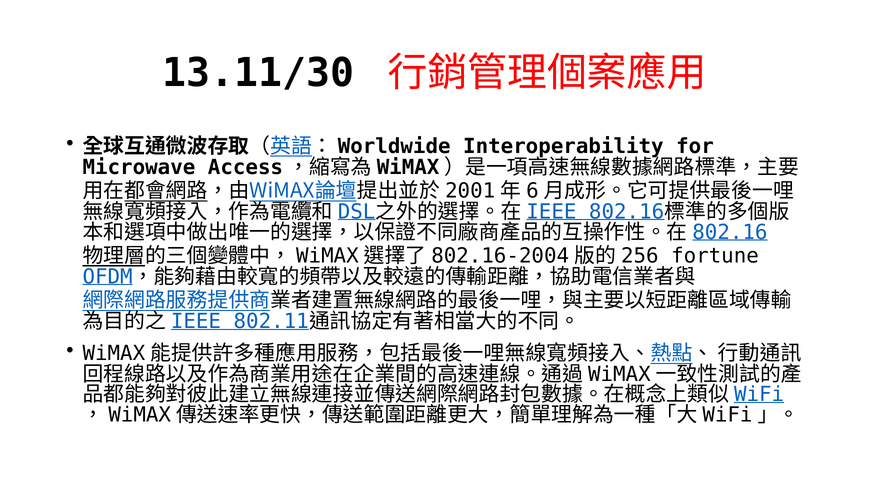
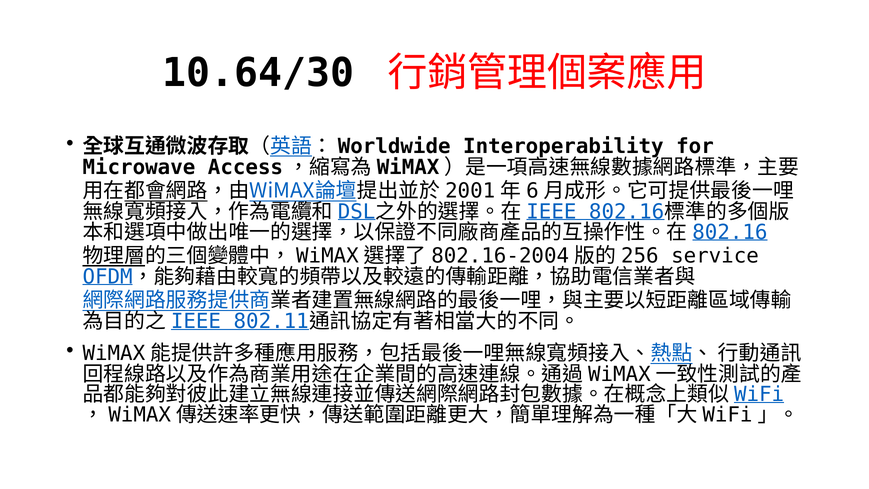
13.11/30: 13.11/30 -> 10.64/30 (258, 73)
fortune: fortune -> service (715, 256)
